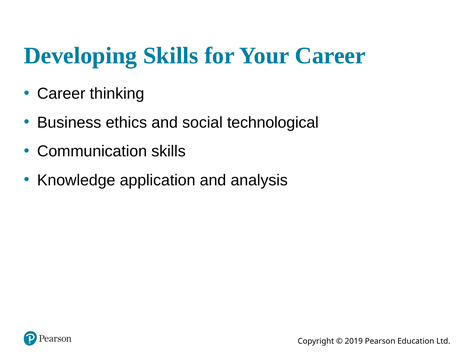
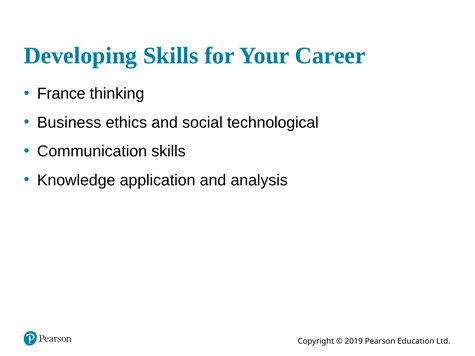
Career: Career -> France (61, 94)
